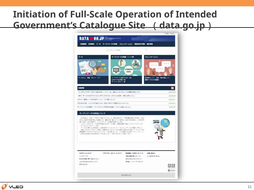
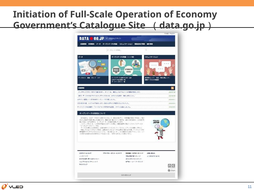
Intended: Intended -> Economy (196, 14)
